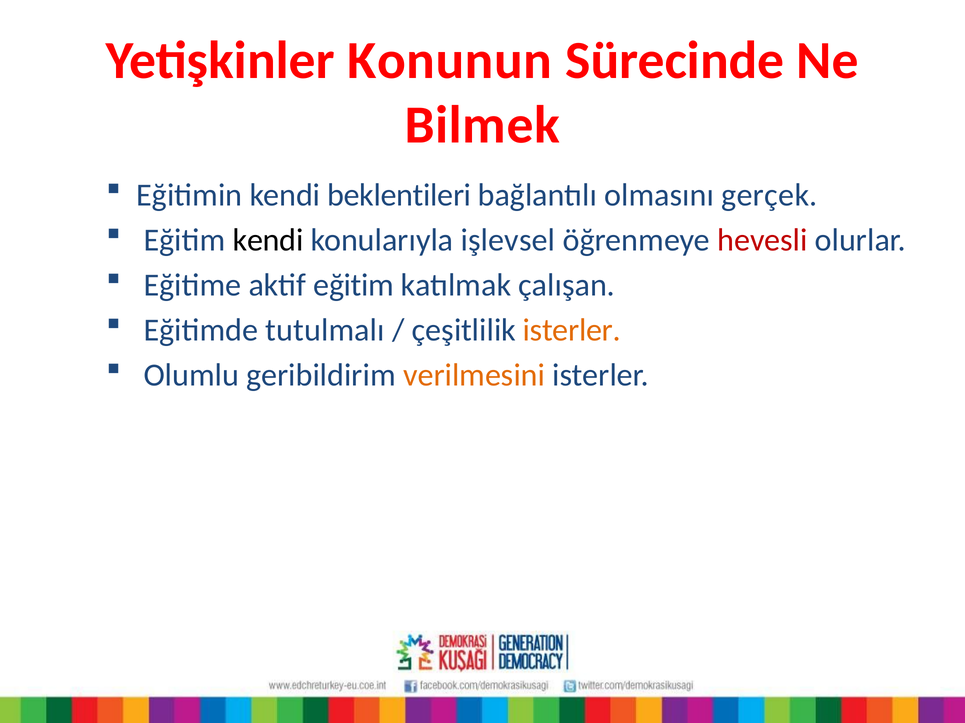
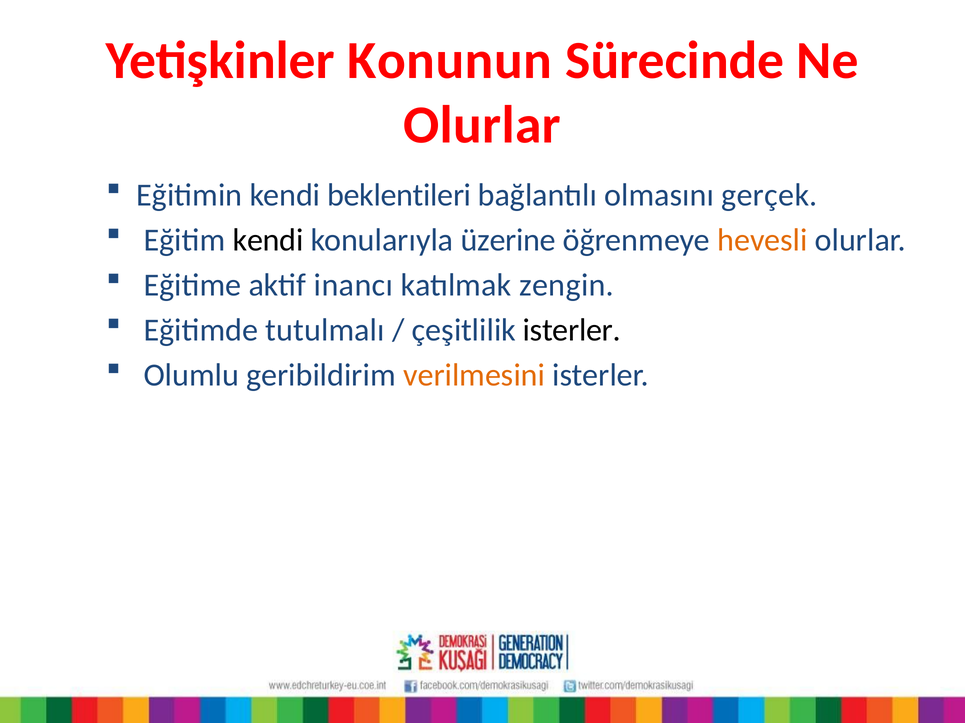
Bilmek: Bilmek -> Olurlar (482, 125)
işlevsel: işlevsel -> üzerine (508, 240)
hevesli colour: red -> orange (762, 240)
aktif eğitim: eğitim -> inancı (353, 285)
çalışan: çalışan -> zengin (567, 285)
isterler colour: orange -> black (572, 330)
